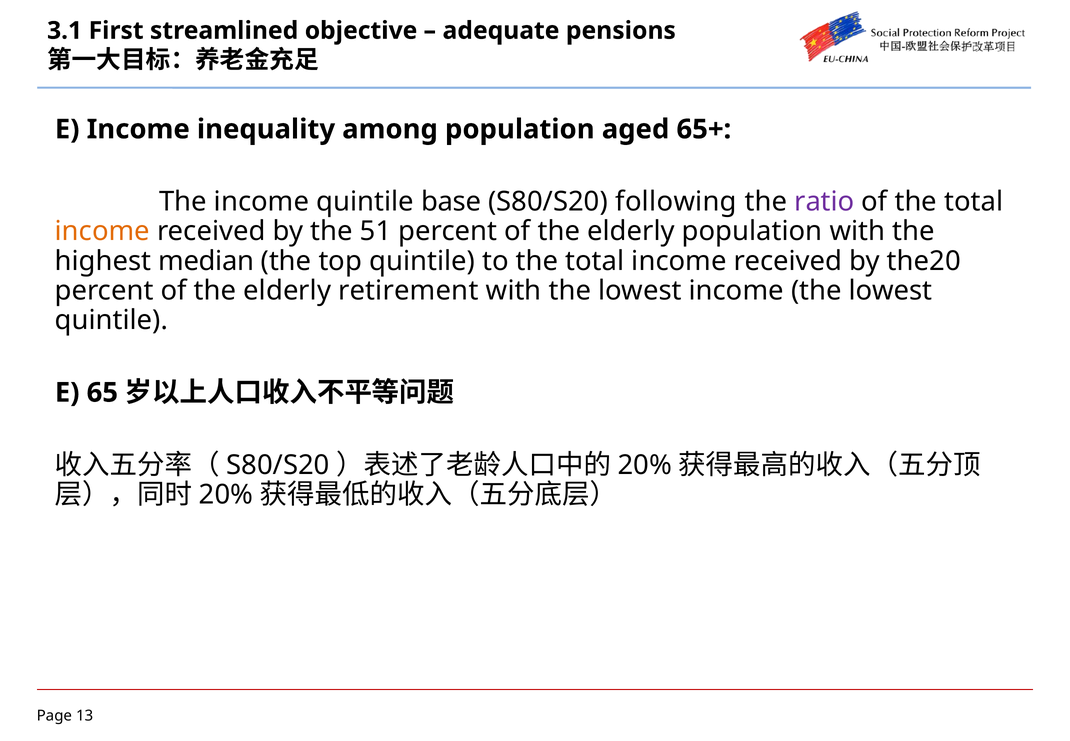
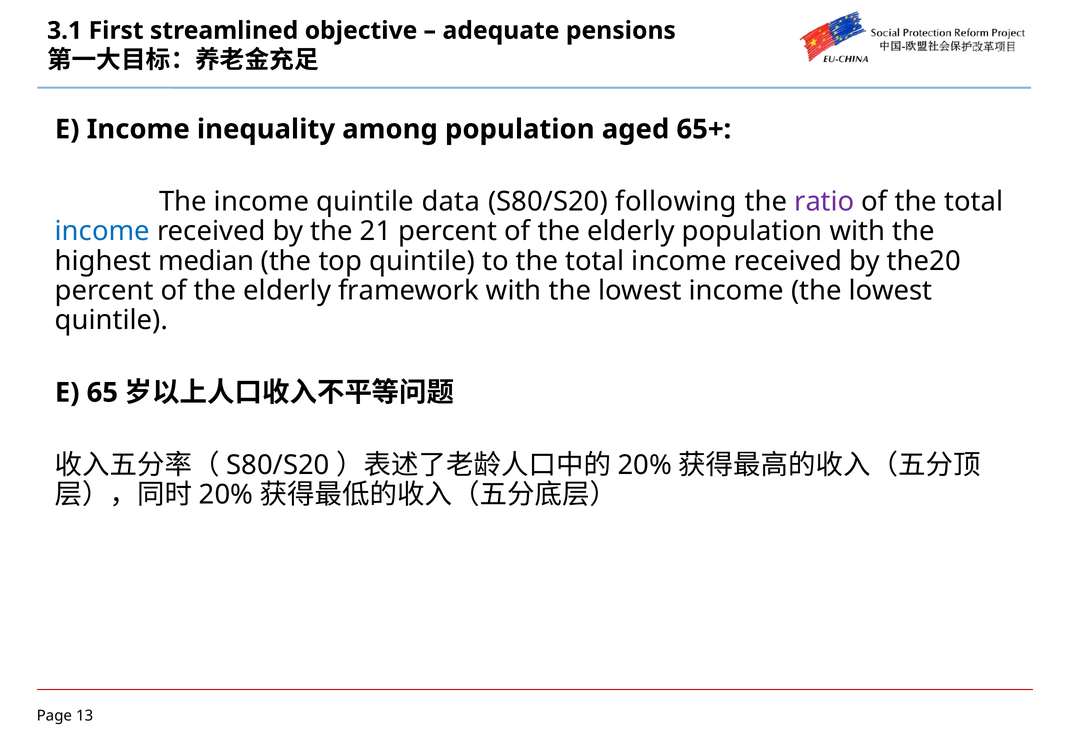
base: base -> data (451, 202)
income colour: orange -> blue (102, 231)
51: 51 -> 21 (375, 231)
retirement: retirement -> framework (408, 291)
